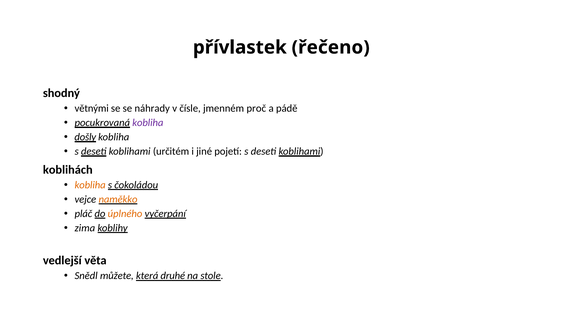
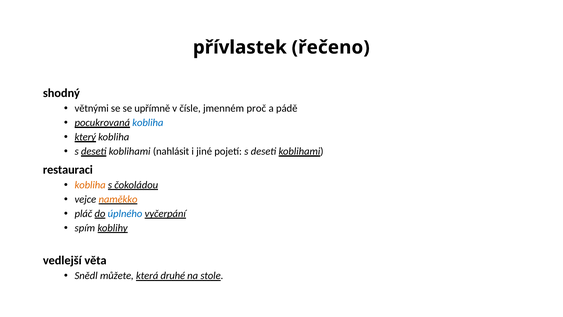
náhrady: náhrady -> upřímně (152, 108)
kobliha colour: purple -> blue (148, 123)
došly: došly -> který (85, 137)
určitém: určitém -> nahlásit (171, 151)
koblihách: koblihách -> restauraci (68, 169)
úplného colour: orange -> blue (125, 213)
zima: zima -> spím (85, 228)
